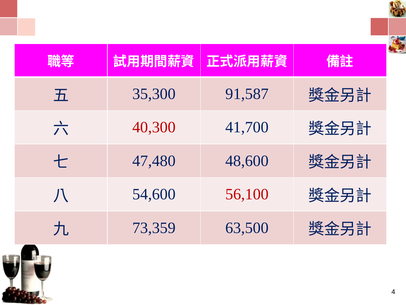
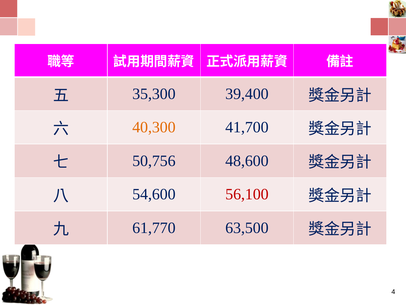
91,587: 91,587 -> 39,400 (247, 94)
40,300 colour: red -> orange (154, 127)
47,480: 47,480 -> 50,756 (154, 161)
73,359: 73,359 -> 61,770 (154, 228)
